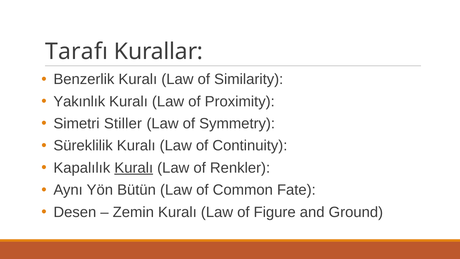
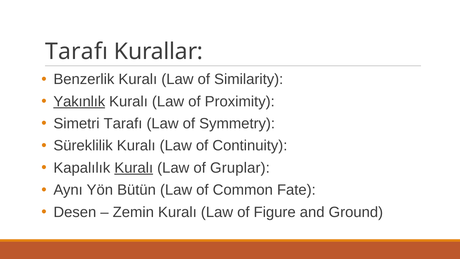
Yakınlık underline: none -> present (79, 101)
Simetri Stiller: Stiller -> Tarafı (123, 123)
Renkler: Renkler -> Gruplar (240, 168)
